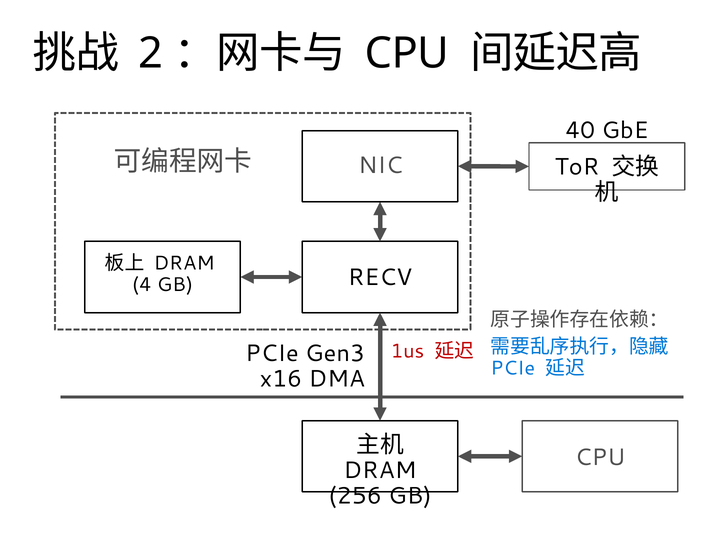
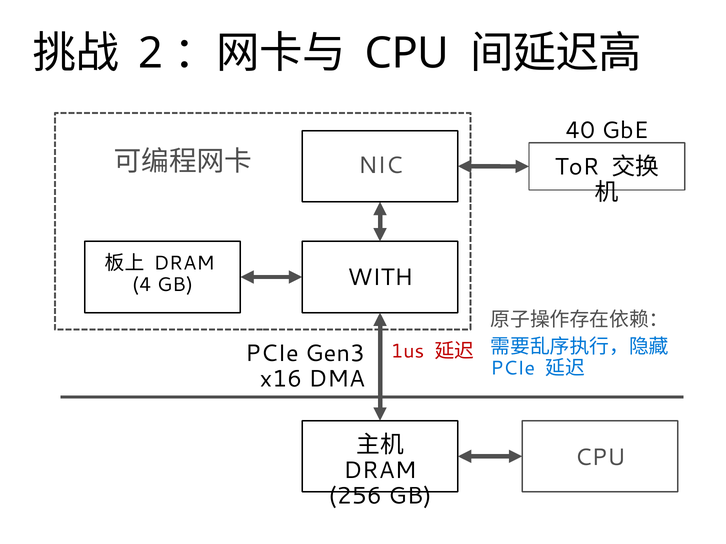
RECV: RECV -> WITH (380, 278)
